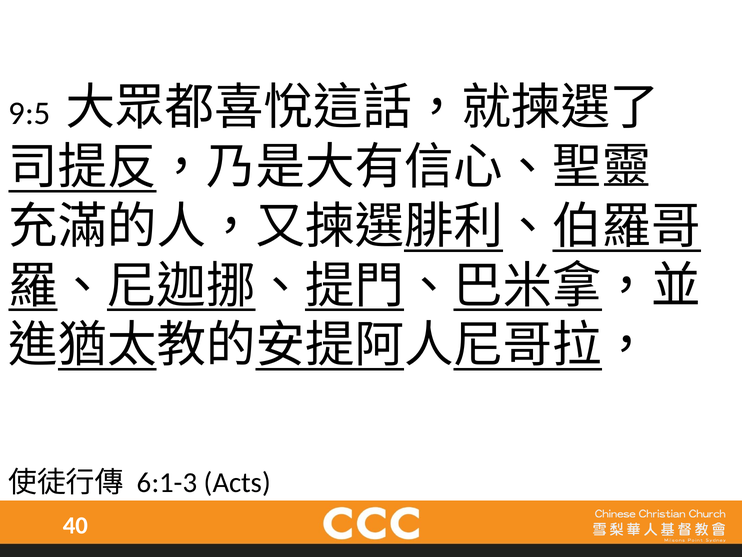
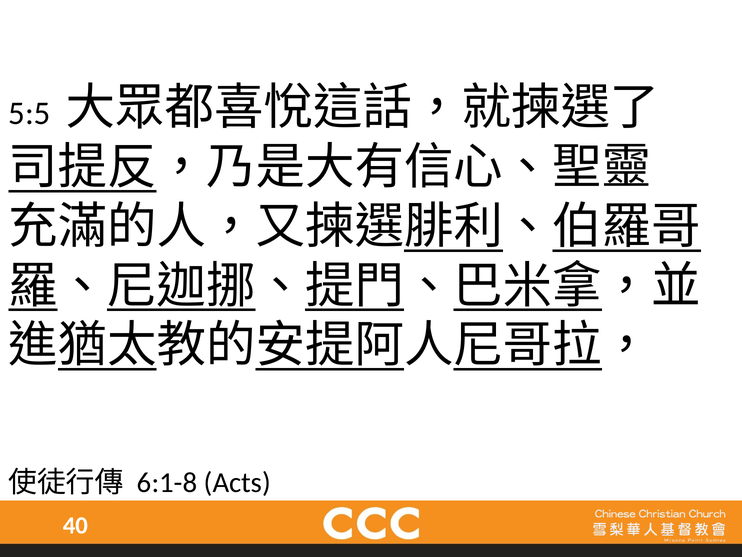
9:5: 9:5 -> 5:5 (29, 113)
6:1-3: 6:1-3 -> 6:1-8 (167, 482)
